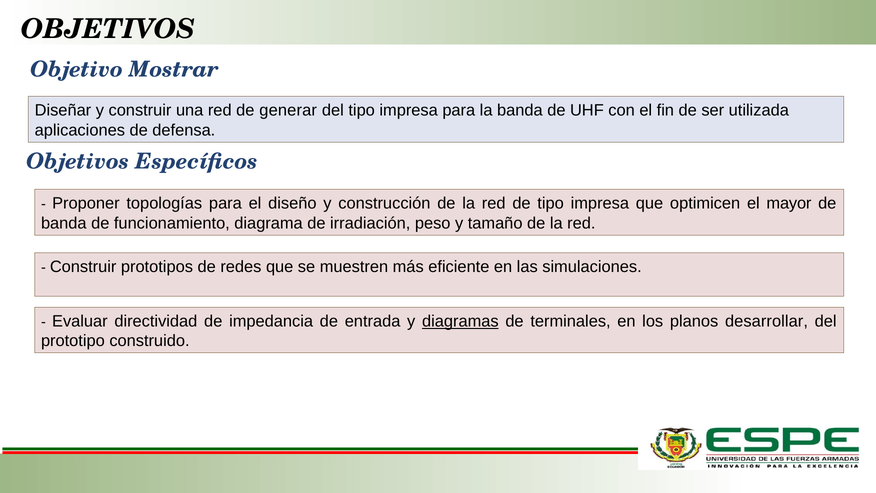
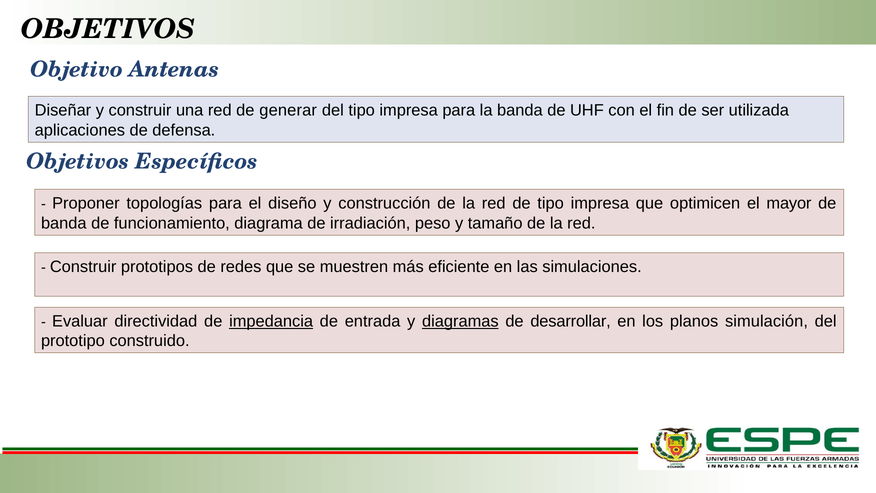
Mostrar: Mostrar -> Antenas (174, 70)
impedancia underline: none -> present (271, 321)
terminales: terminales -> desarrollar (571, 321)
desarrollar: desarrollar -> simulación (766, 321)
